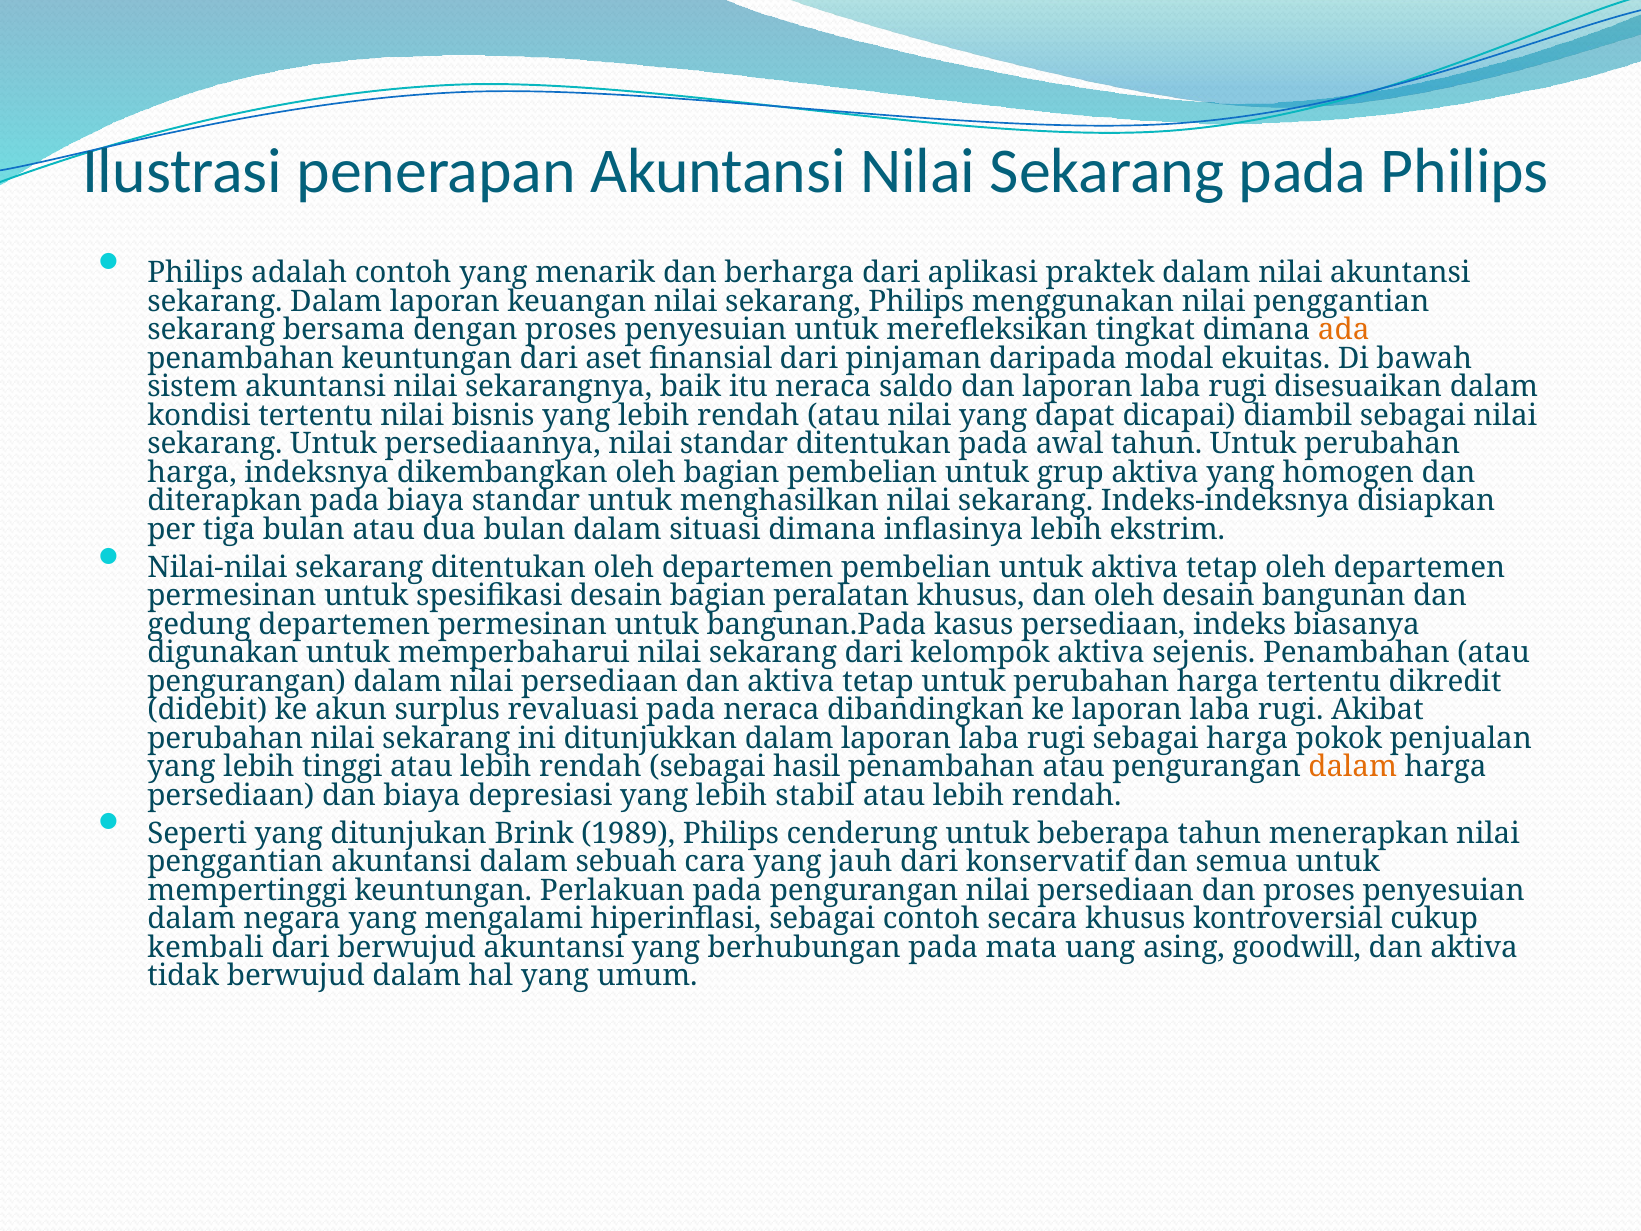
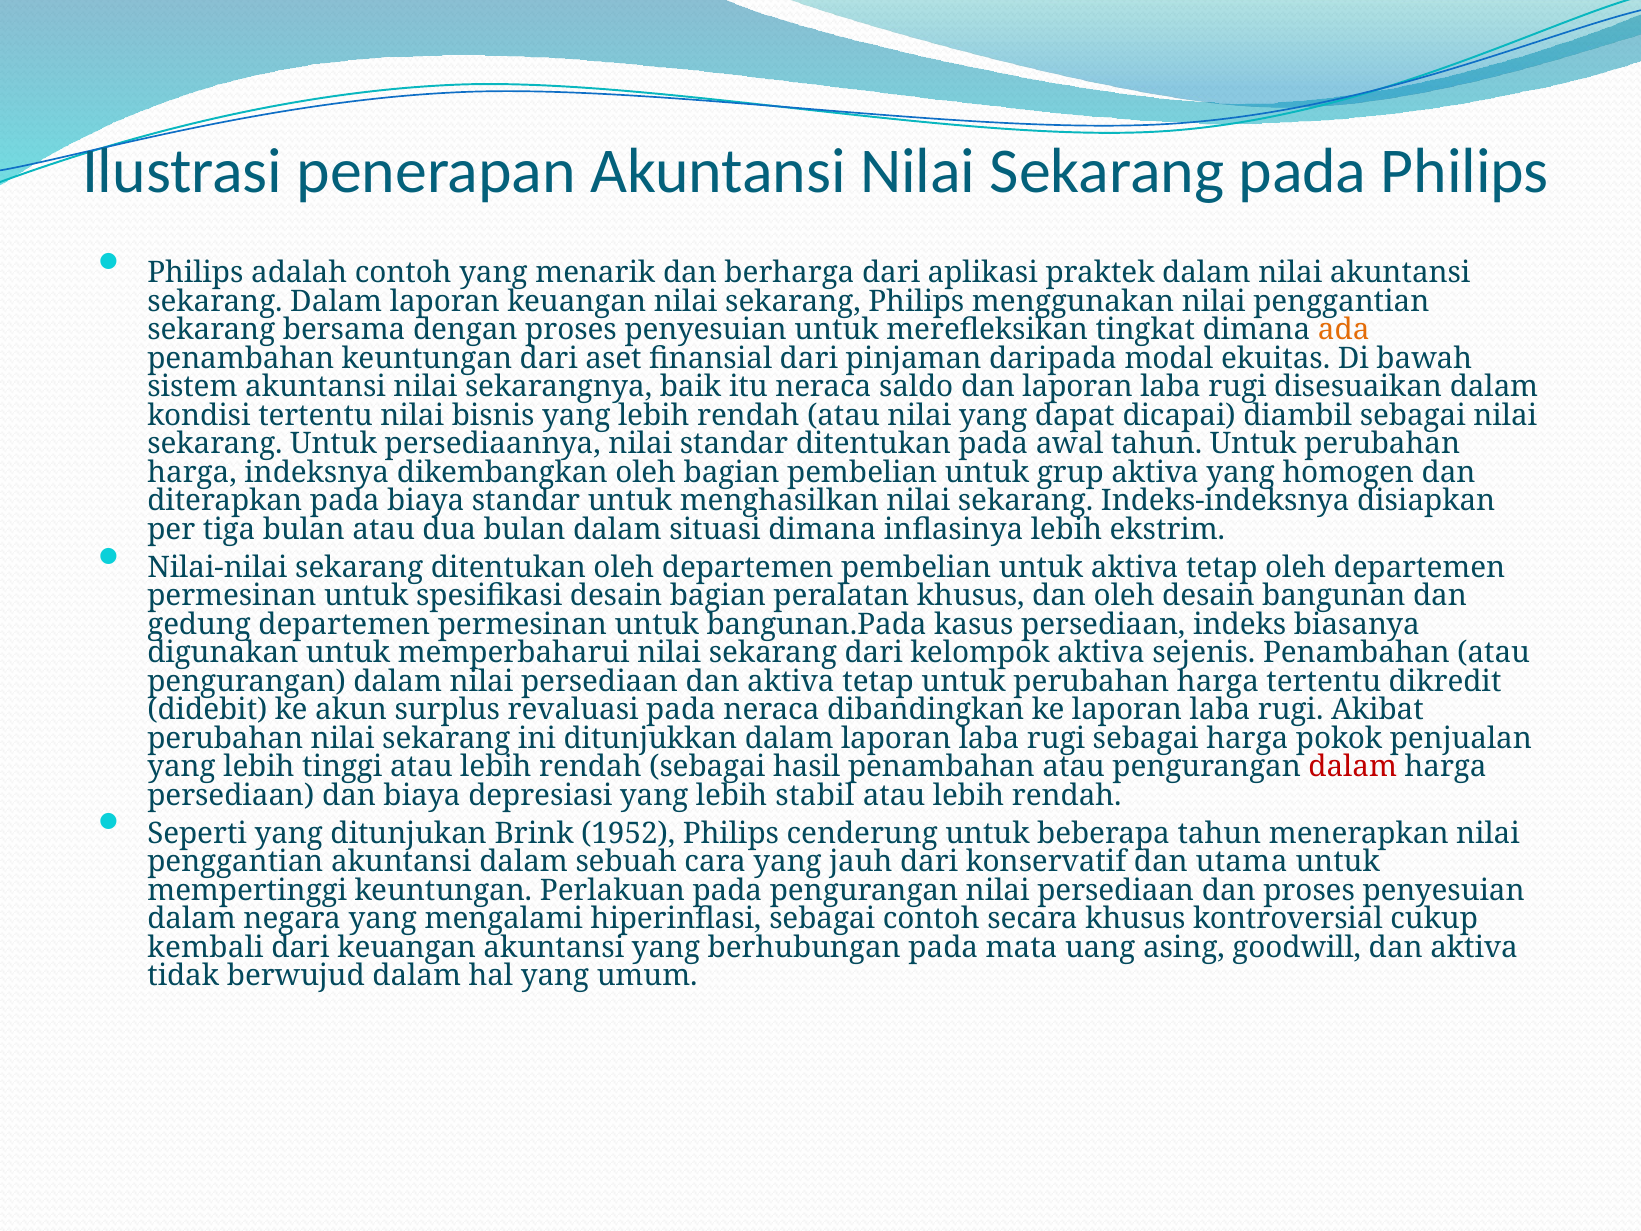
dalam colour: orange -> red (1353, 767)
1989: 1989 -> 1952 (628, 833)
semua: semua -> utama (1242, 862)
dari berwujud: berwujud -> keuangan (407, 947)
